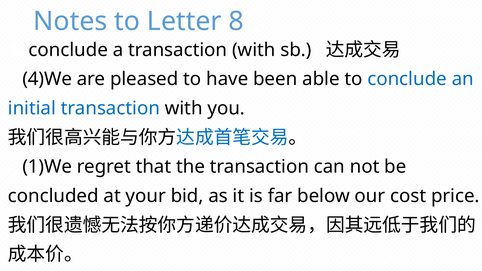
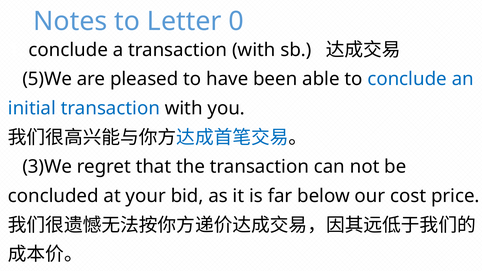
8: 8 -> 0 (236, 21)
4)We: 4)We -> 5)We (47, 79)
1)We: 1)We -> 3)We (47, 167)
